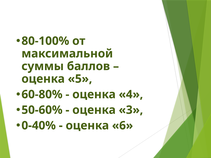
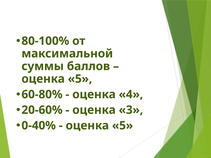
50-60%: 50-60% -> 20-60% (42, 110)
6: 6 -> 5 (123, 126)
